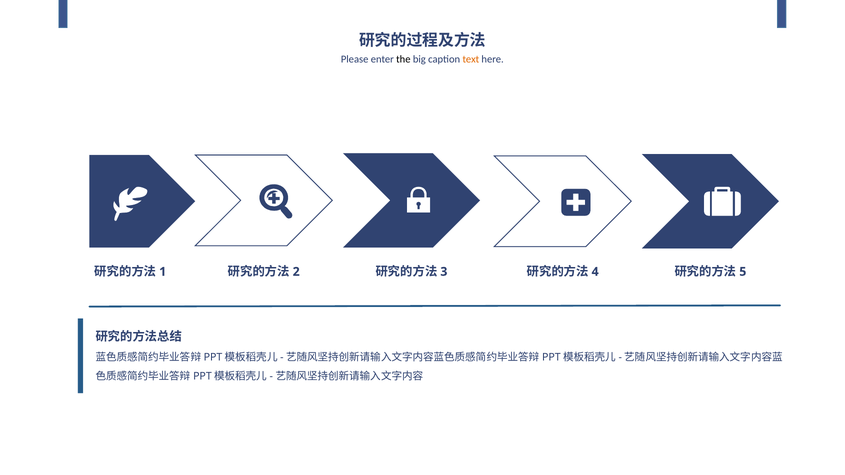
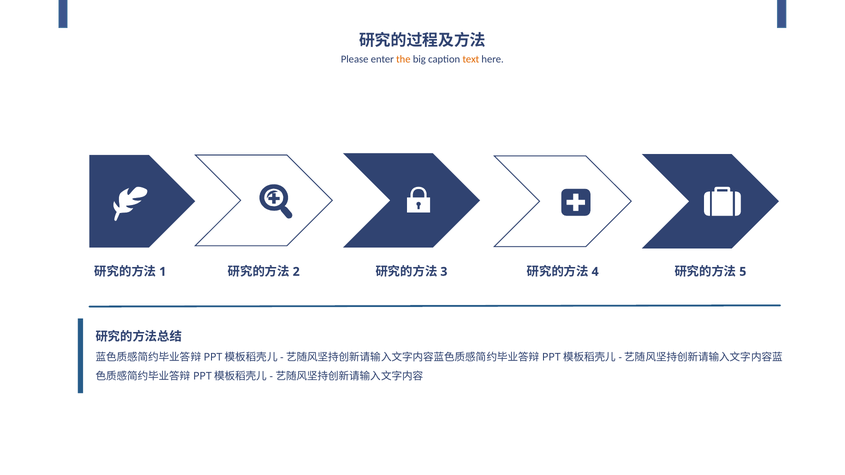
the colour: black -> orange (403, 59)
